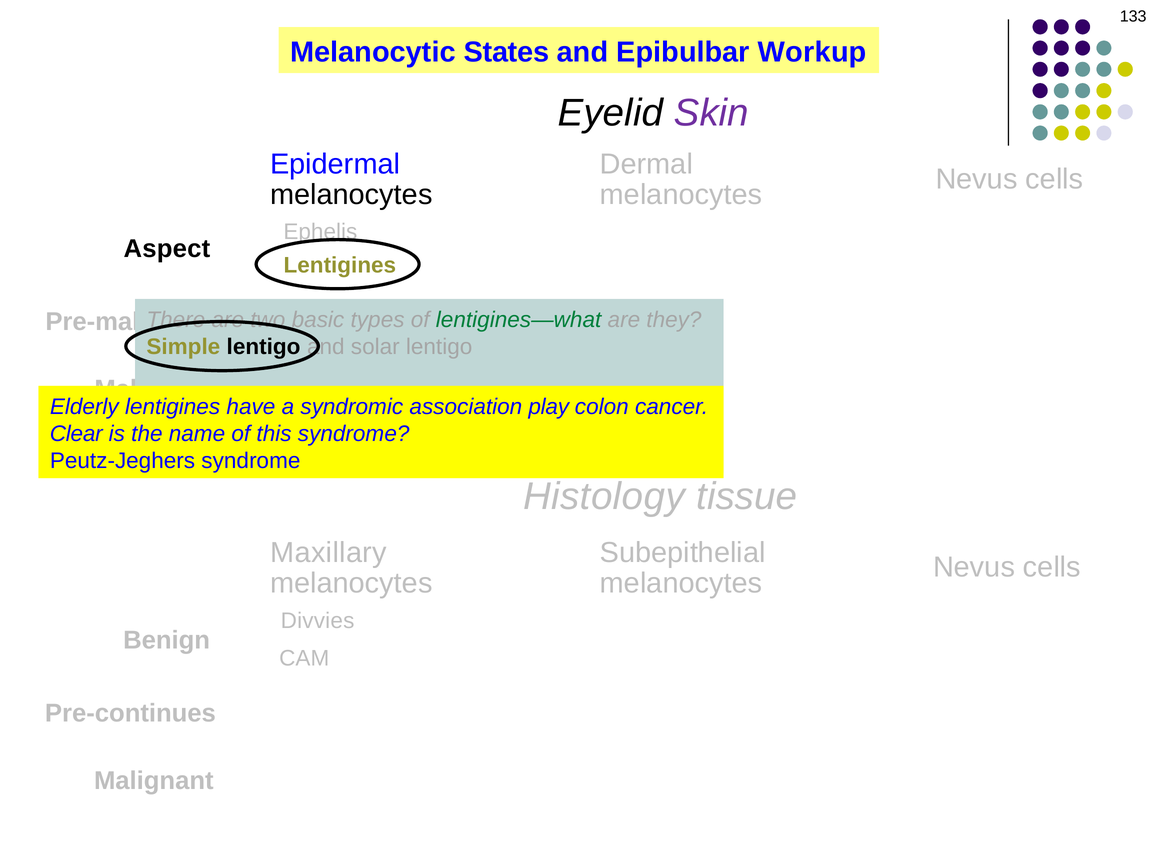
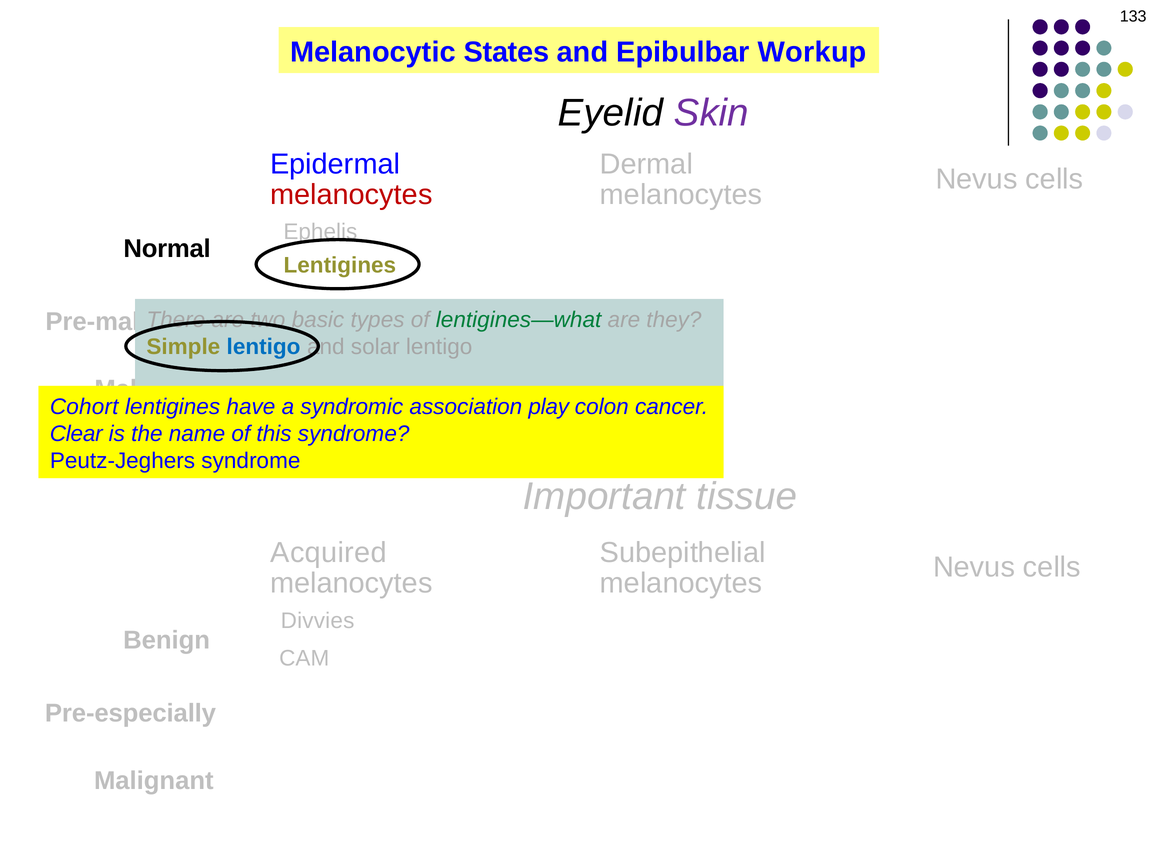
melanocytes colour: black -> red (351, 195)
Aspect: Aspect -> Normal (167, 249)
lentigo colour: black -> blue (264, 347)
Elderly: Elderly -> Cohort (84, 407)
Histology: Histology -> Important (604, 497)
Maxillary: Maxillary -> Acquired (329, 553)
Pre-continues: Pre-continues -> Pre-especially (131, 713)
